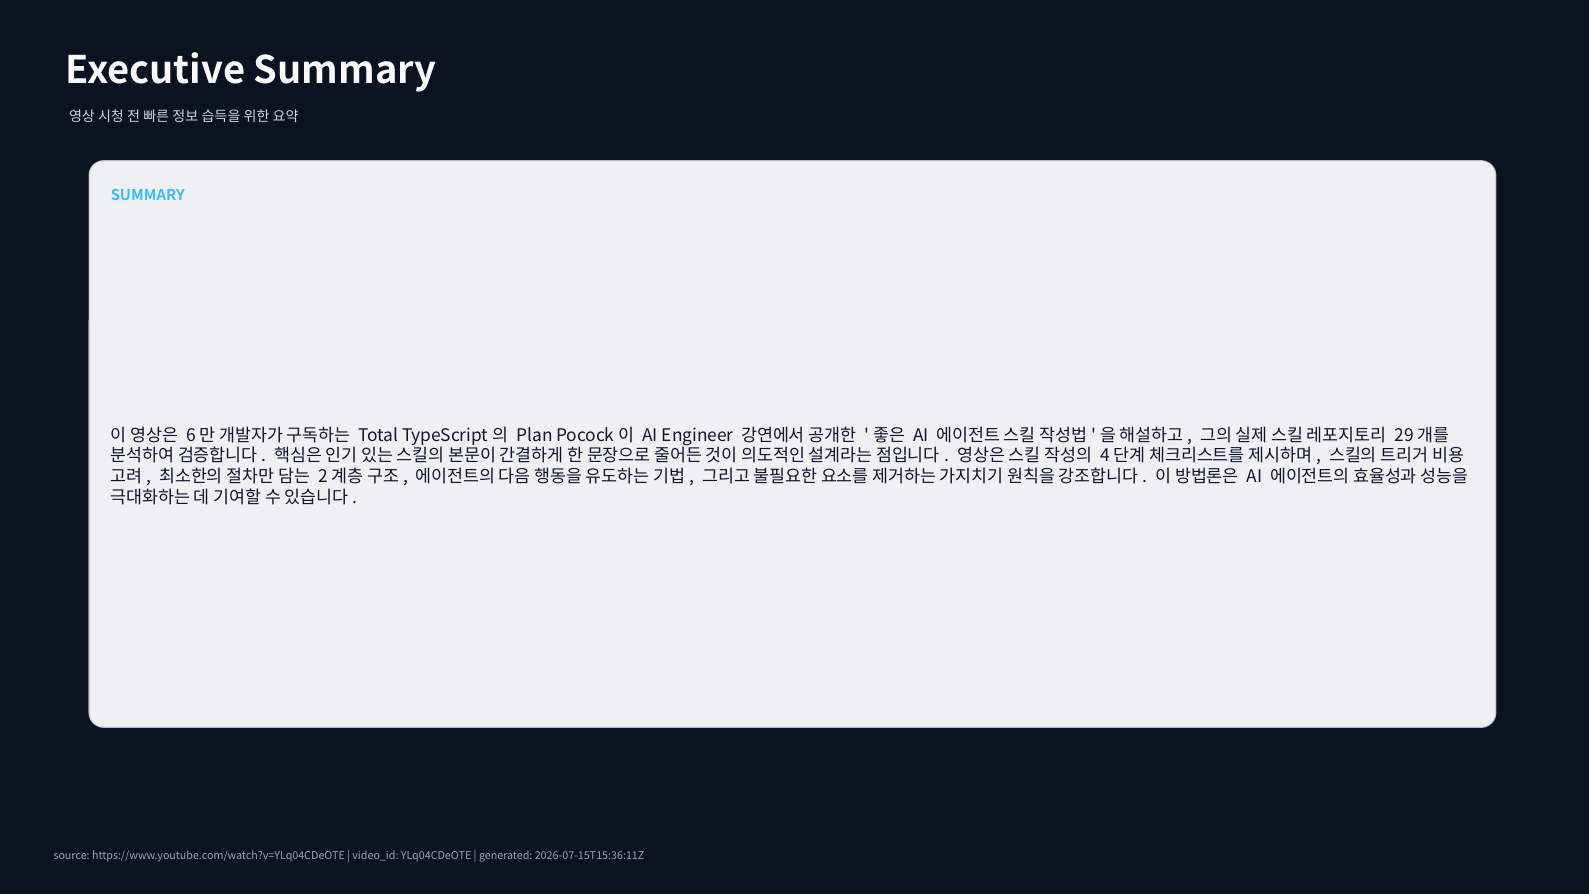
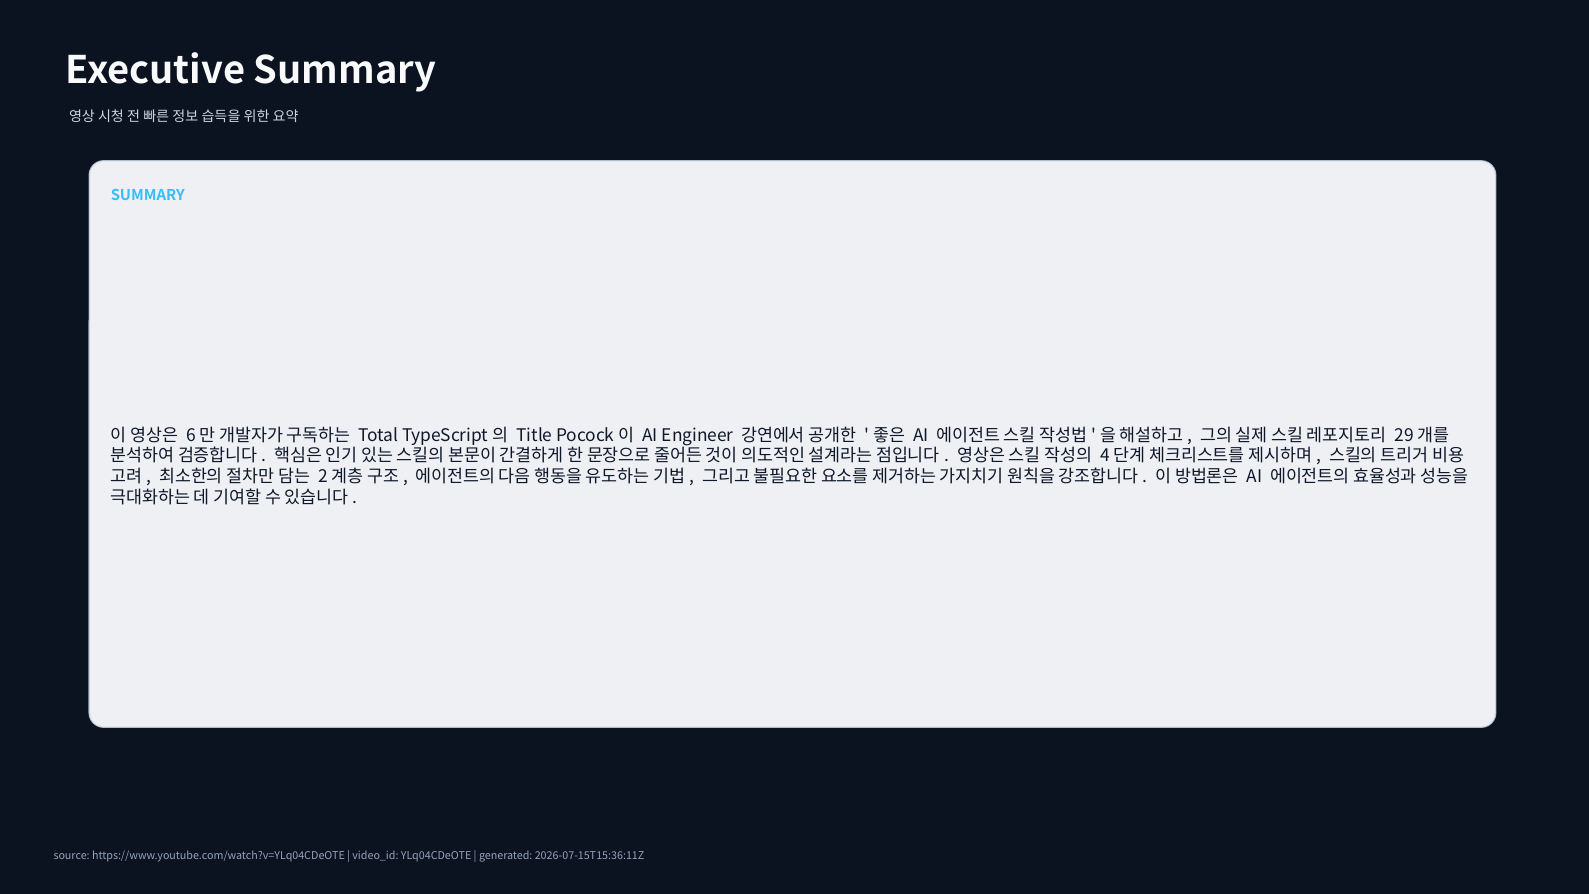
Plan: Plan -> Title (535, 435)
